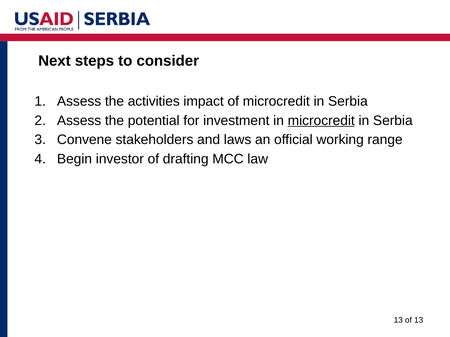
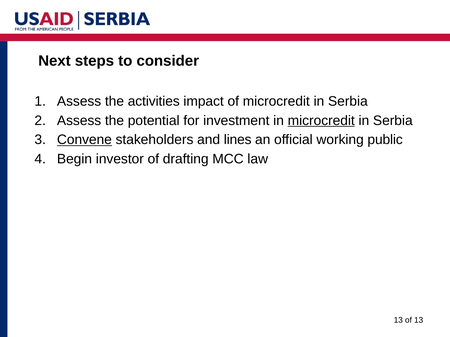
Convene underline: none -> present (84, 140)
laws: laws -> lines (238, 140)
range: range -> public (385, 140)
